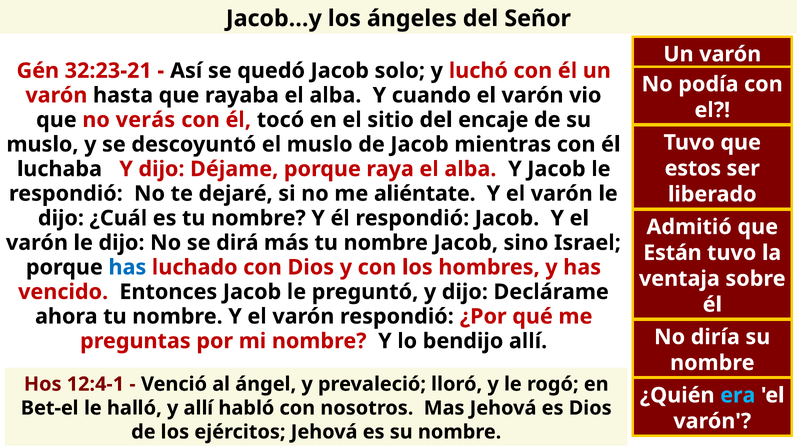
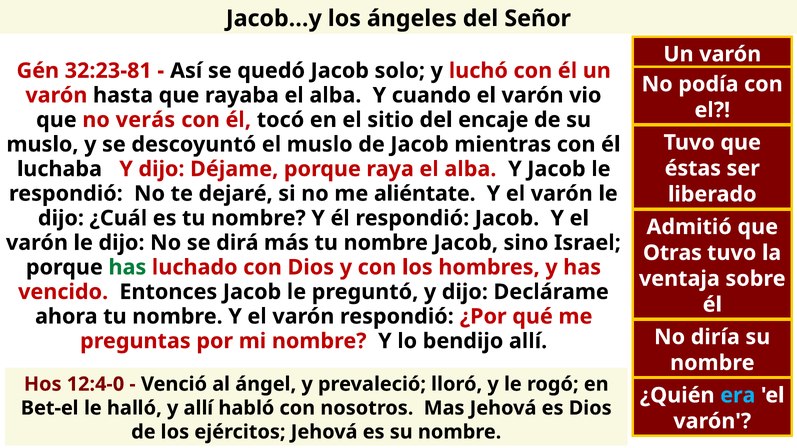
32:23-21: 32:23-21 -> 32:23-81 (108, 71)
estos: estos -> éstas (693, 169)
Están: Están -> Otras (672, 253)
has colour: blue -> green (127, 268)
12:4-1: 12:4-1 -> 12:4-0 (95, 384)
